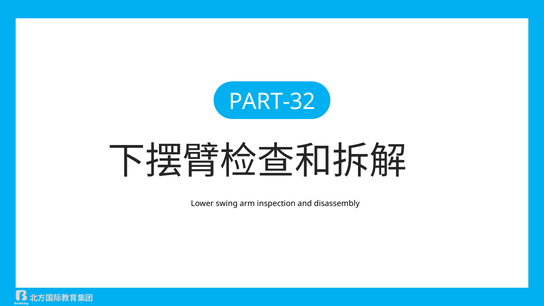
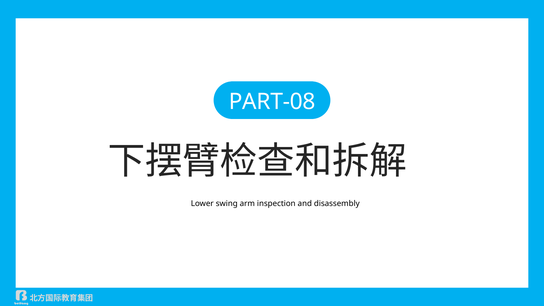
PART-32: PART-32 -> PART-08 (272, 102)
